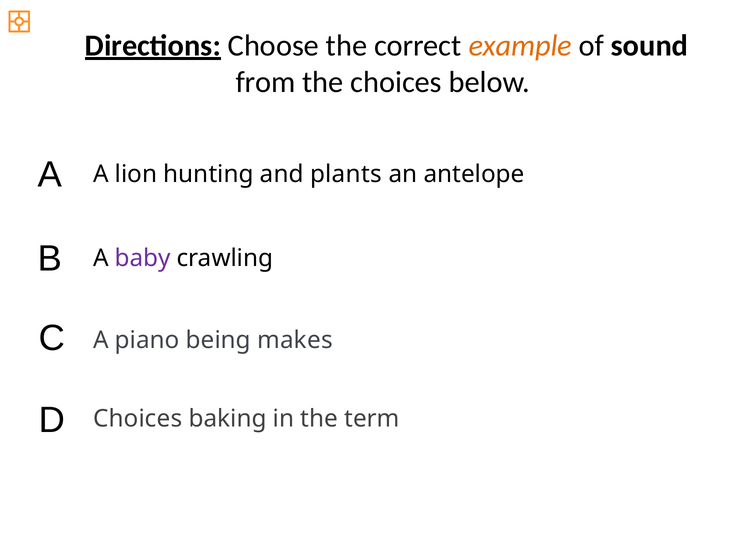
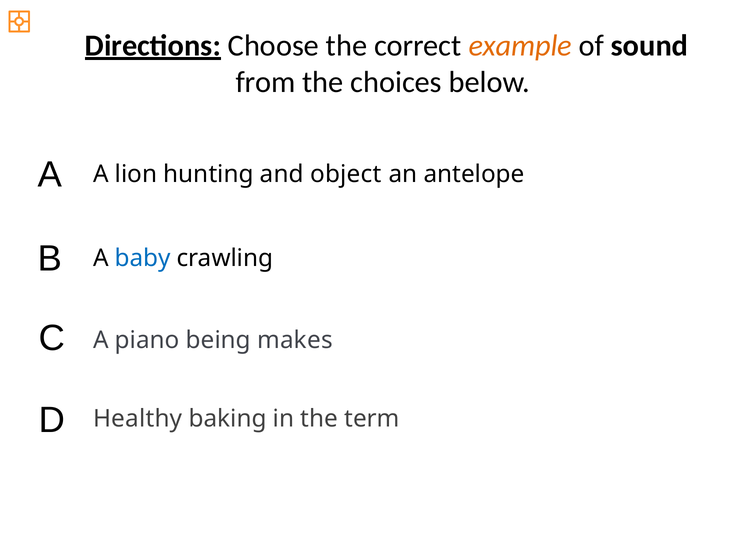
plants: plants -> object (346, 174)
baby colour: purple -> blue (143, 258)
D Choices: Choices -> Healthy (138, 418)
